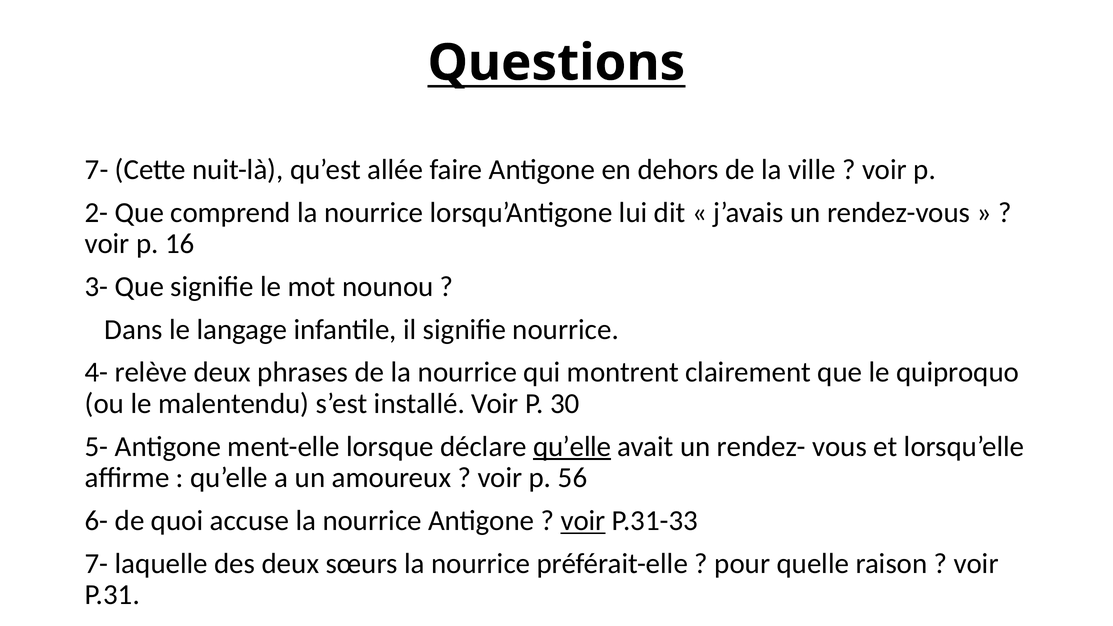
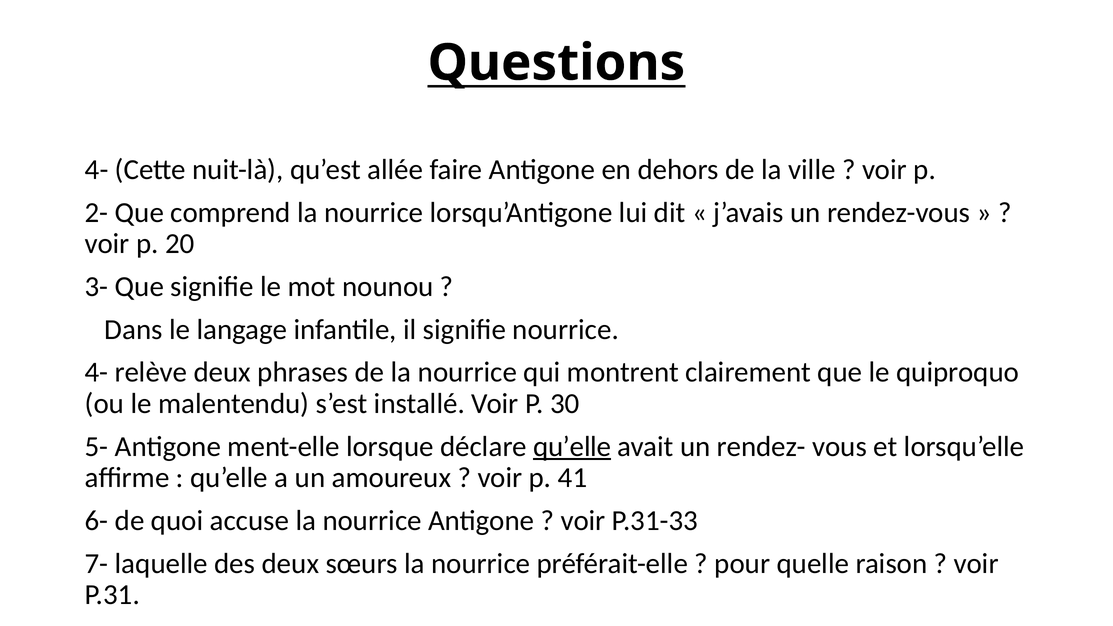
7-: 7- -> 4- (97, 170)
16: 16 -> 20 (180, 244)
56: 56 -> 41 (573, 478)
voir underline: present -> none (583, 521)
